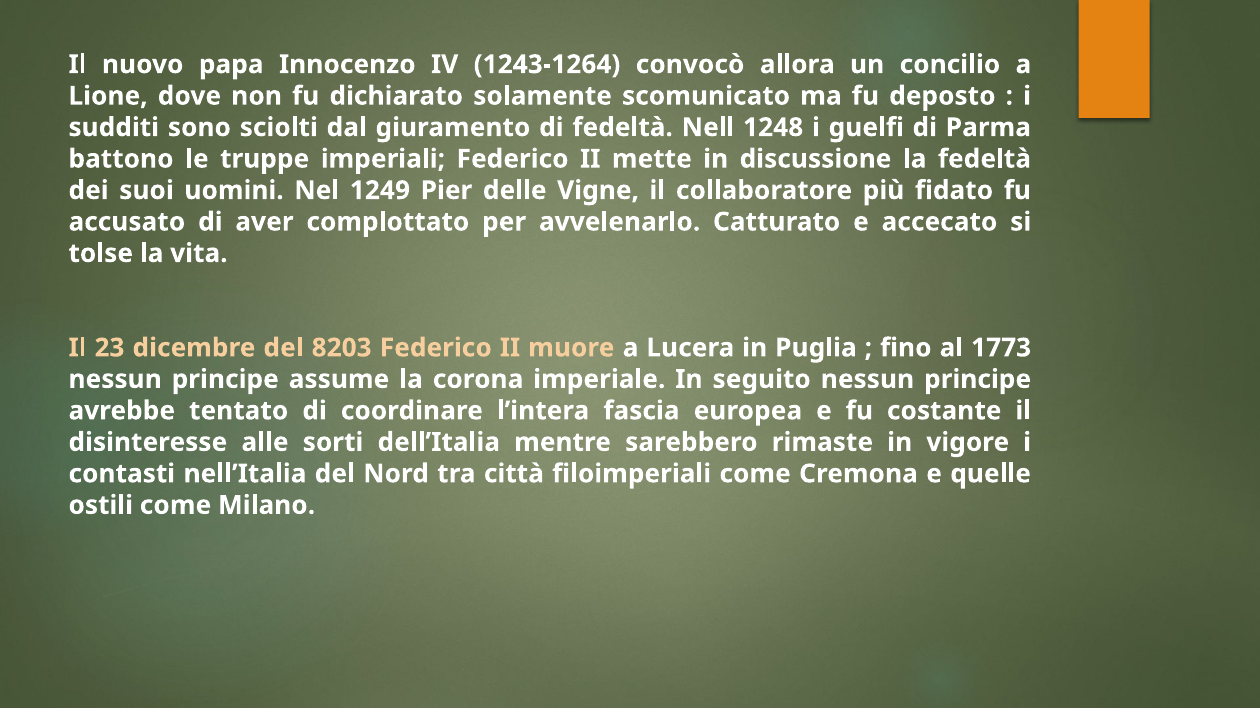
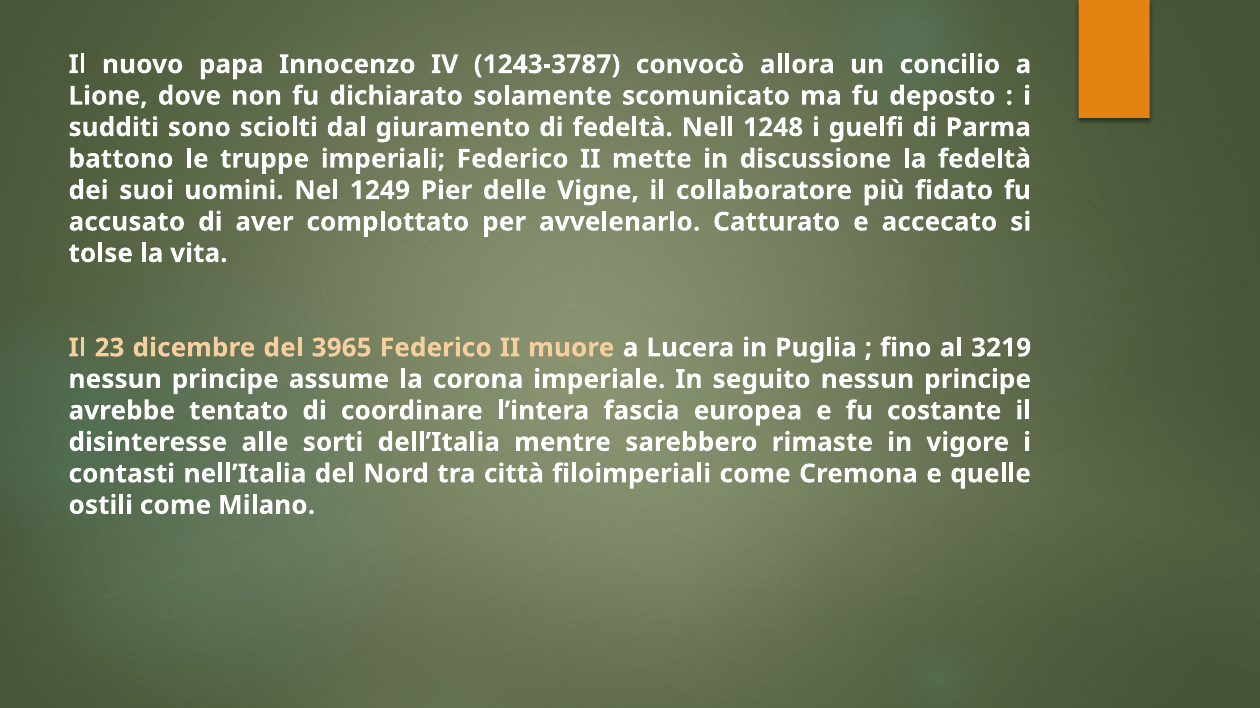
1243-1264: 1243-1264 -> 1243-3787 (547, 65)
8203: 8203 -> 3965 (342, 348)
1773: 1773 -> 3219 (1001, 348)
